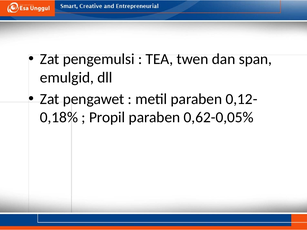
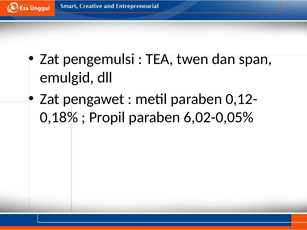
0,62-0,05%: 0,62-0,05% -> 6,02-0,05% (219, 118)
